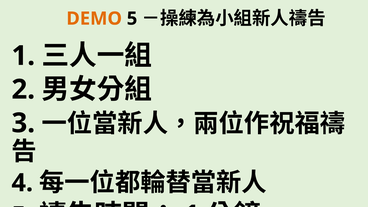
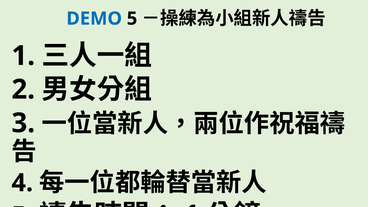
DEMO colour: orange -> blue (94, 19)
